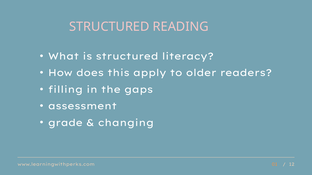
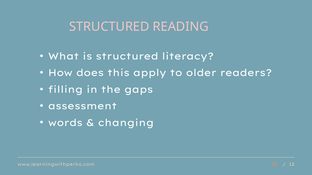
grade: grade -> words (65, 123)
